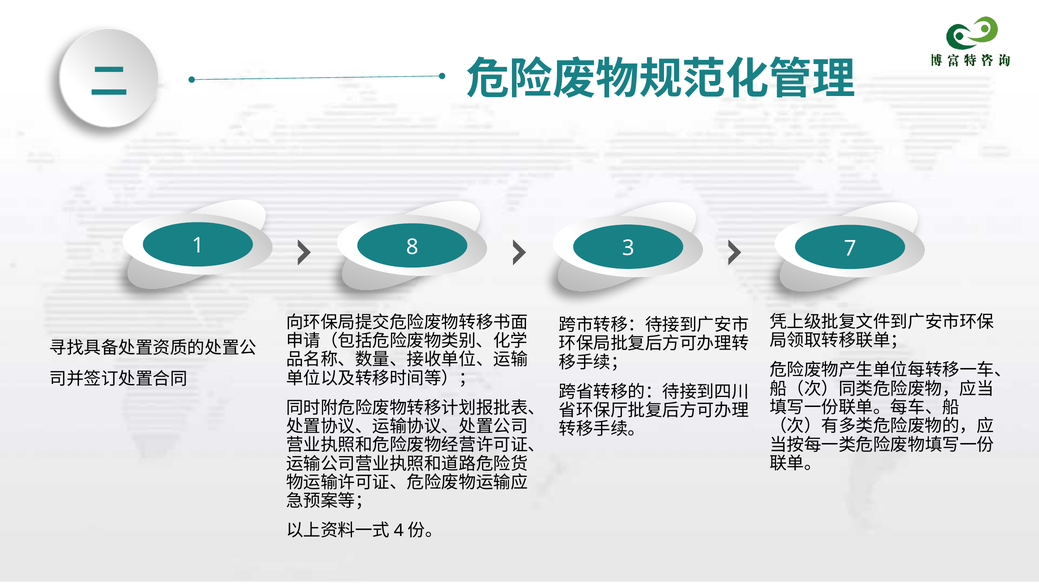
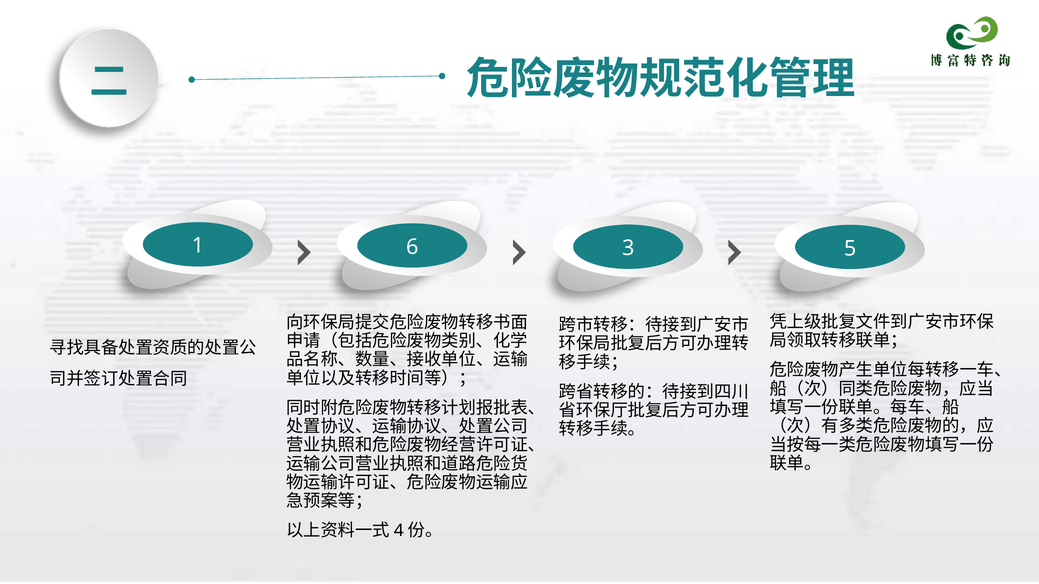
8: 8 -> 6 (412, 247)
7: 7 -> 5 (850, 249)
